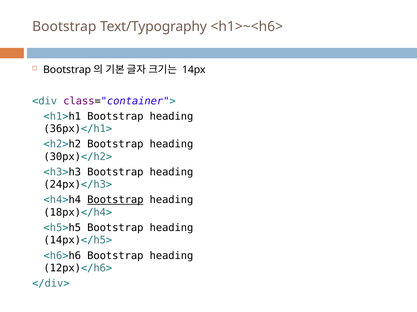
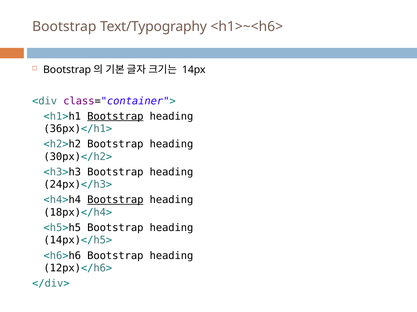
Bootstrap underline: none -> present (115, 117)
